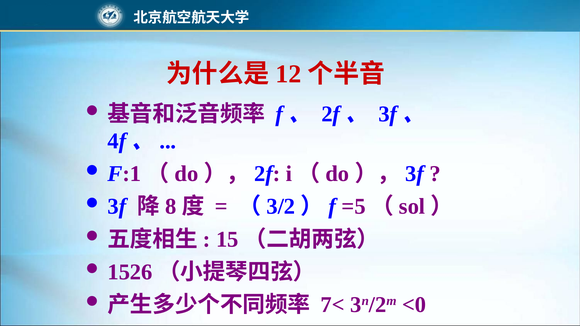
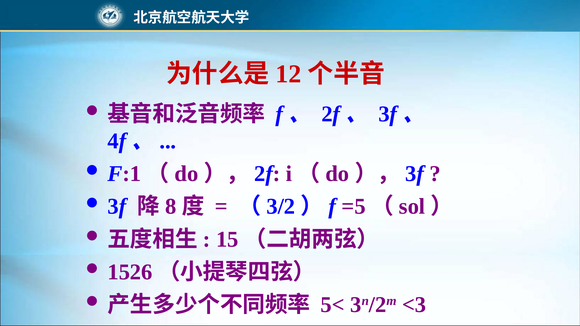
7<: 7< -> 5< (333, 305)
<0: <0 -> <3 (414, 305)
